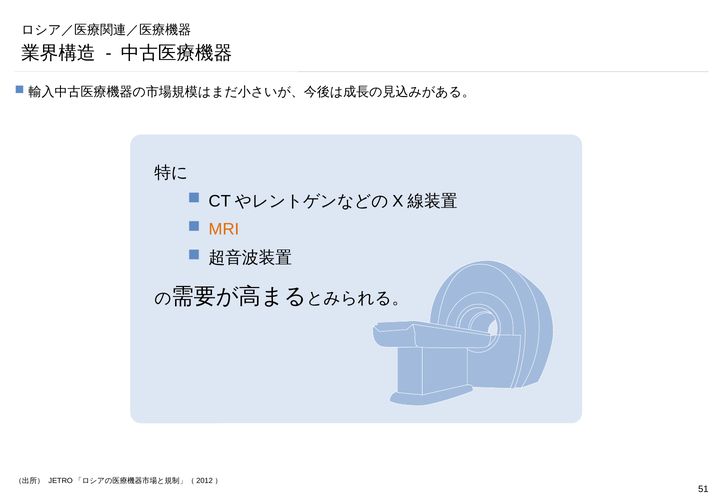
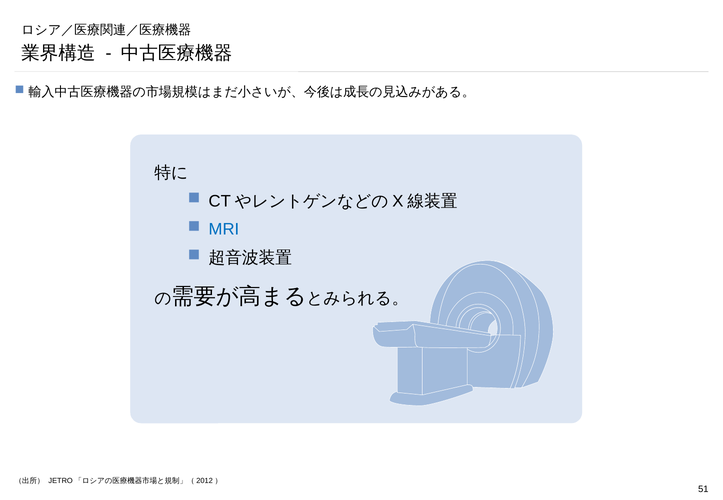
MRI colour: orange -> blue (224, 230)
